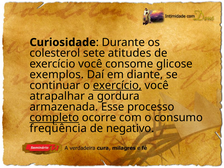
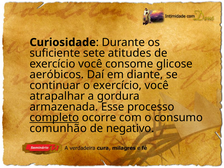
colesterol: colesterol -> suficiente (55, 53)
exemplos: exemplos -> aeróbicos (57, 75)
exercício underline: present -> none (117, 85)
freqüência: freqüência -> comunhão (58, 128)
